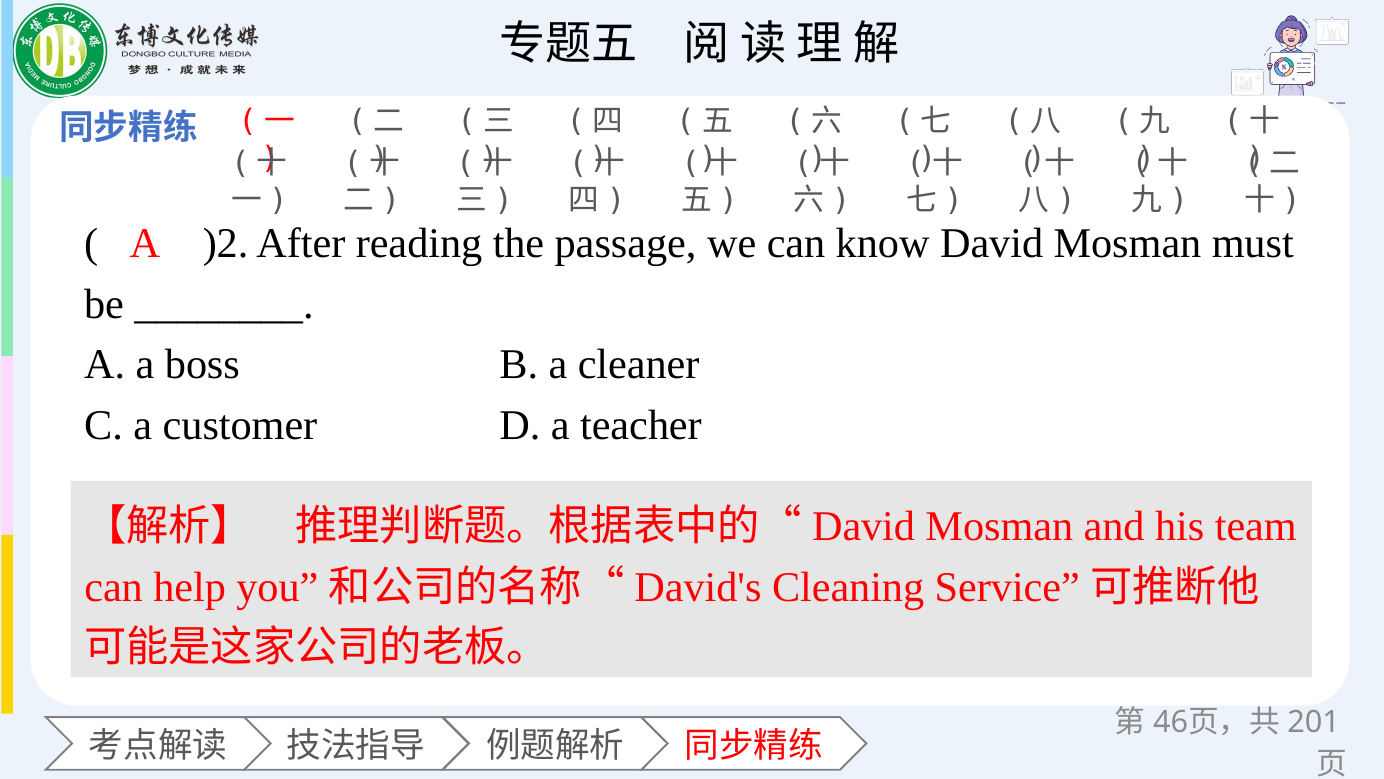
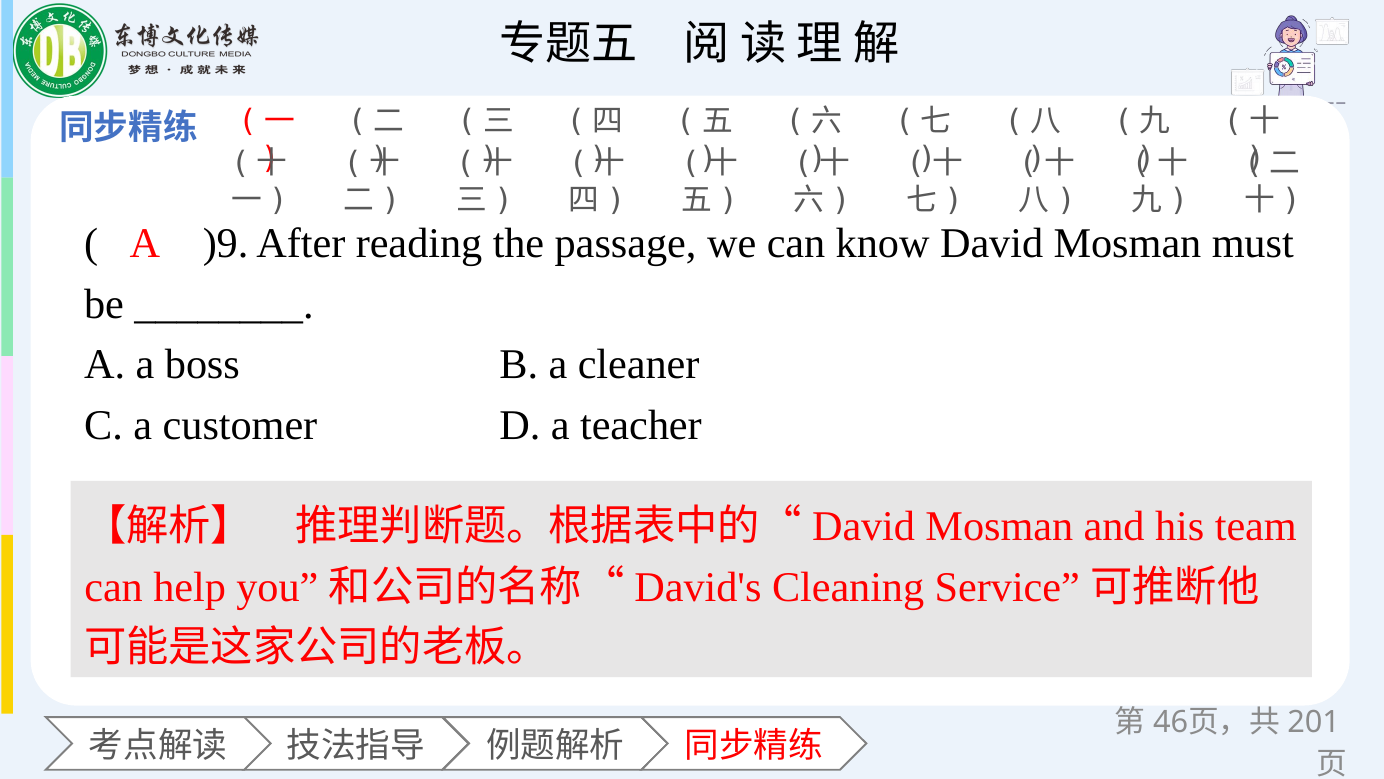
)2: )2 -> )9 (226, 243)
